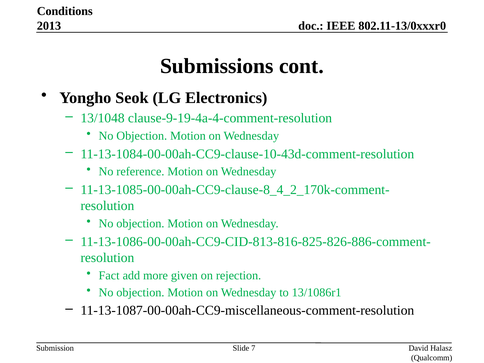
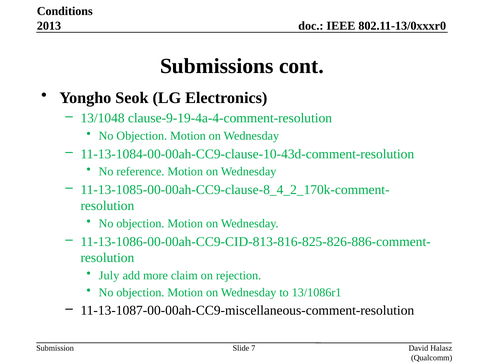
Fact: Fact -> July (109, 275)
given: given -> claim (184, 275)
